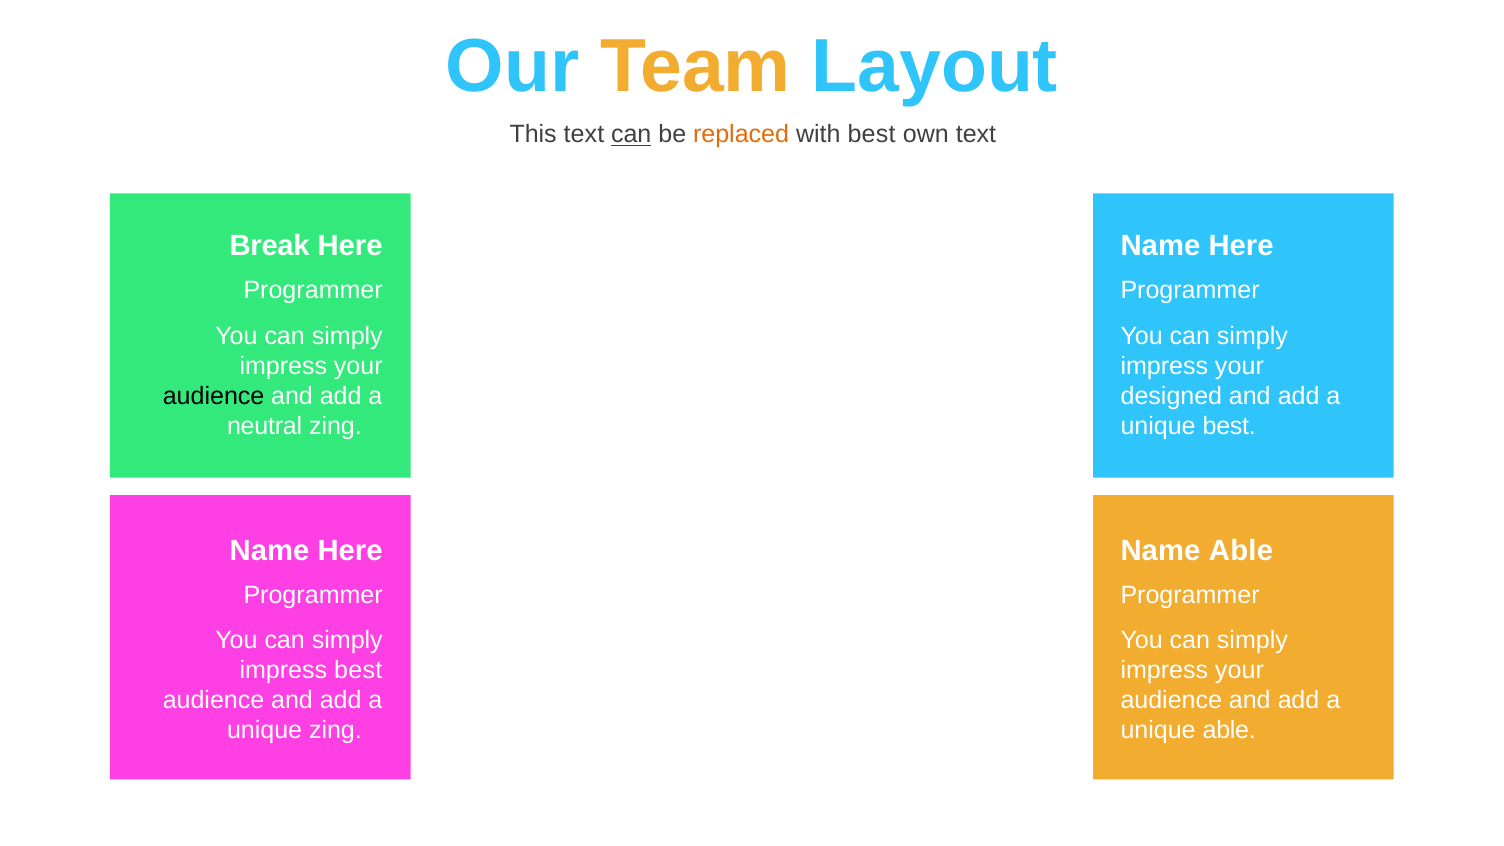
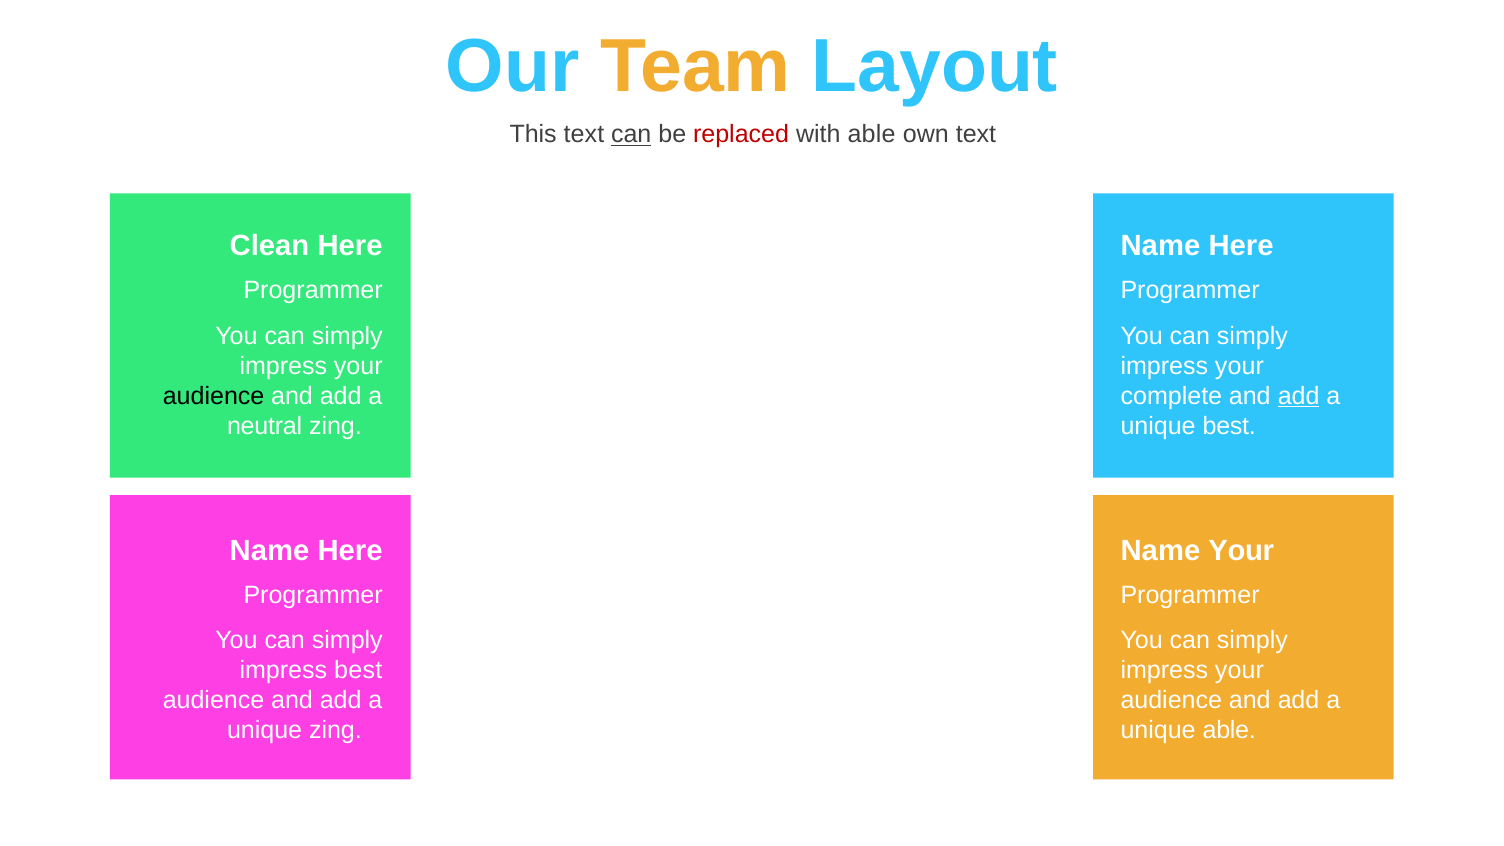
replaced colour: orange -> red (741, 134)
with best: best -> able (872, 134)
Break: Break -> Clean (270, 246)
designed: designed -> complete (1171, 396)
add underline: none -> present (1299, 396)
Name Able: Able -> Your (1241, 551)
